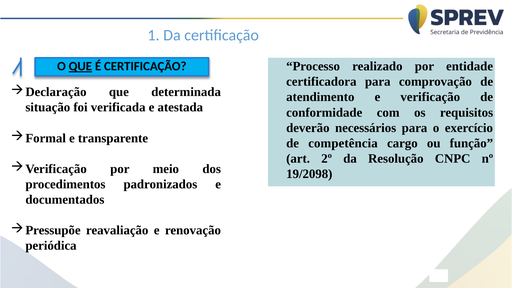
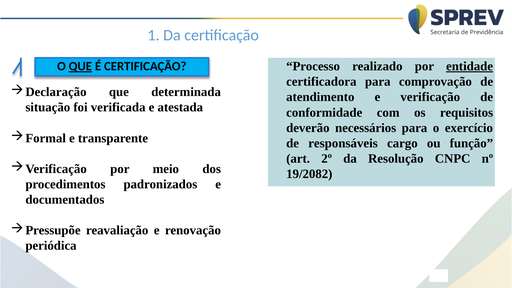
entidade underline: none -> present (470, 66)
competência: competência -> responsáveis (343, 143)
19/2098: 19/2098 -> 19/2082 (309, 174)
